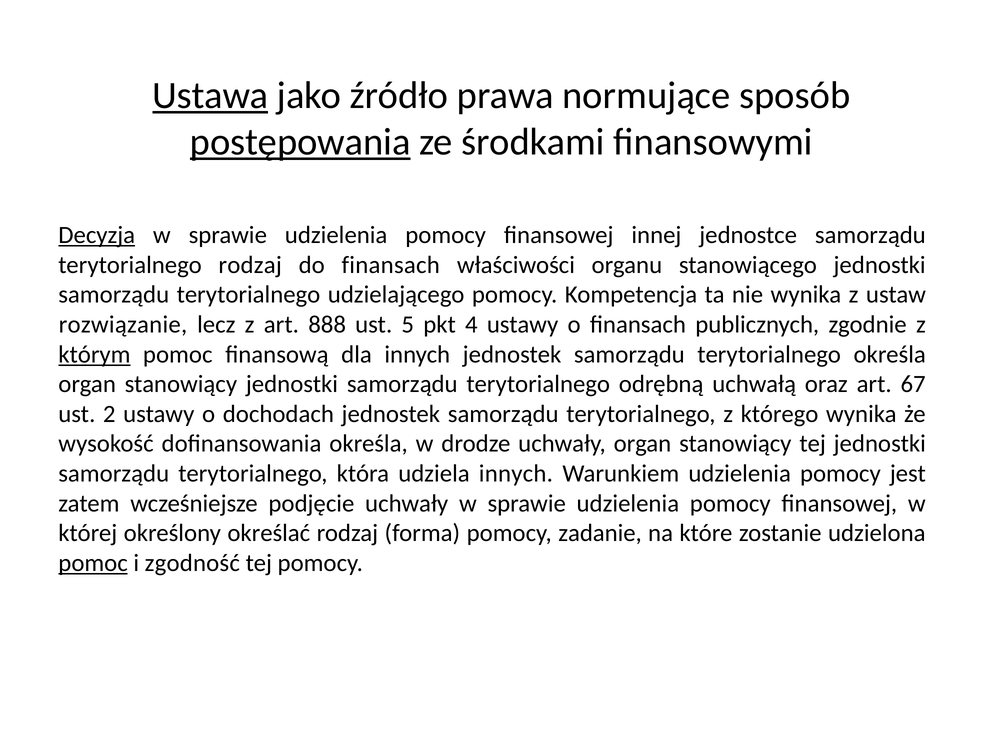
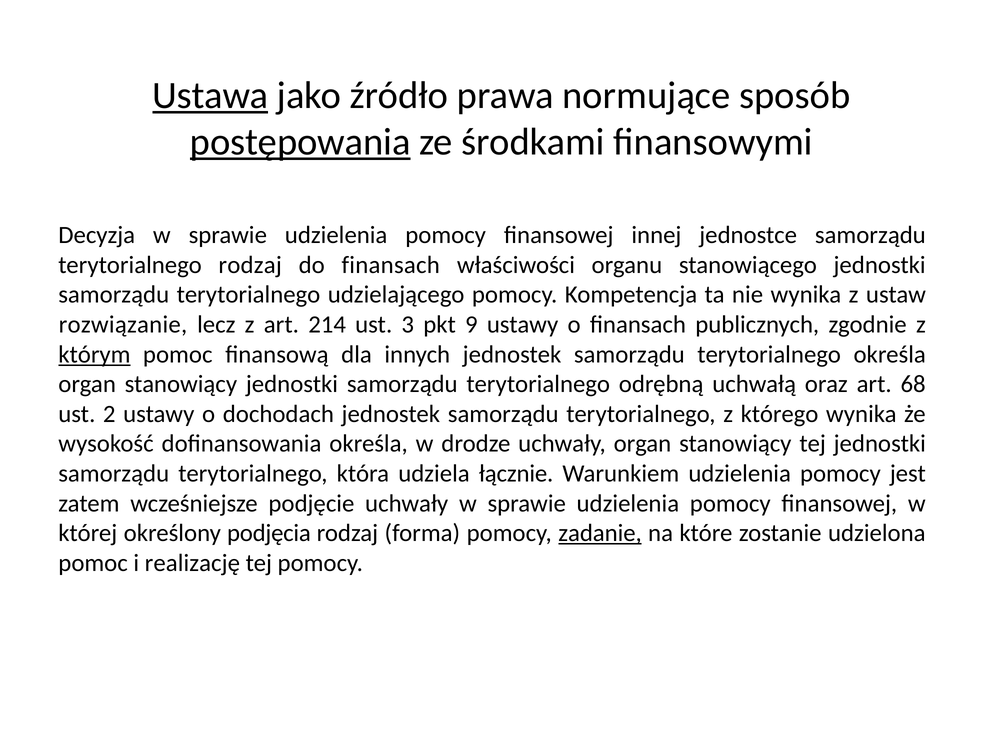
Decyzja underline: present -> none (97, 235)
888: 888 -> 214 (327, 324)
5: 5 -> 3 (408, 324)
4: 4 -> 9 (471, 324)
67: 67 -> 68 (913, 384)
udziela innych: innych -> łącznie (516, 473)
określać: określać -> podjęcia (269, 533)
zadanie underline: none -> present (600, 533)
pomoc underline: present -> none (93, 563)
zgodność: zgodność -> realizację (192, 563)
